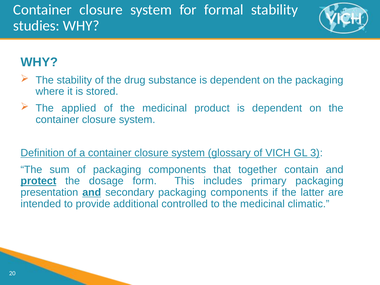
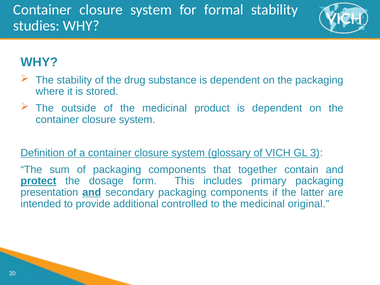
applied: applied -> outside (79, 108)
climatic: climatic -> original (309, 204)
